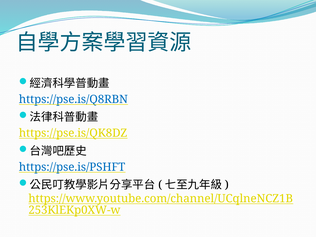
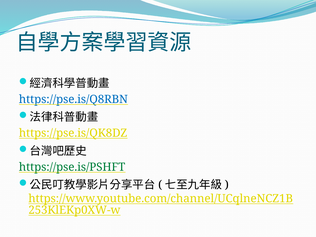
https://pse.is/PSHFT colour: blue -> green (72, 167)
